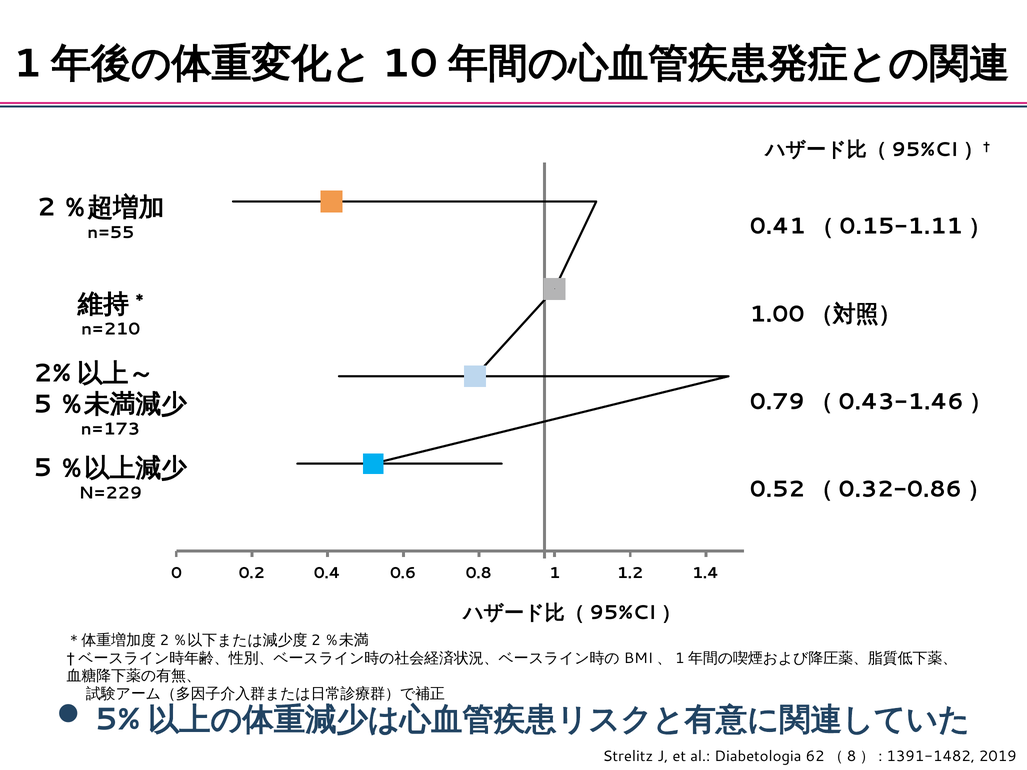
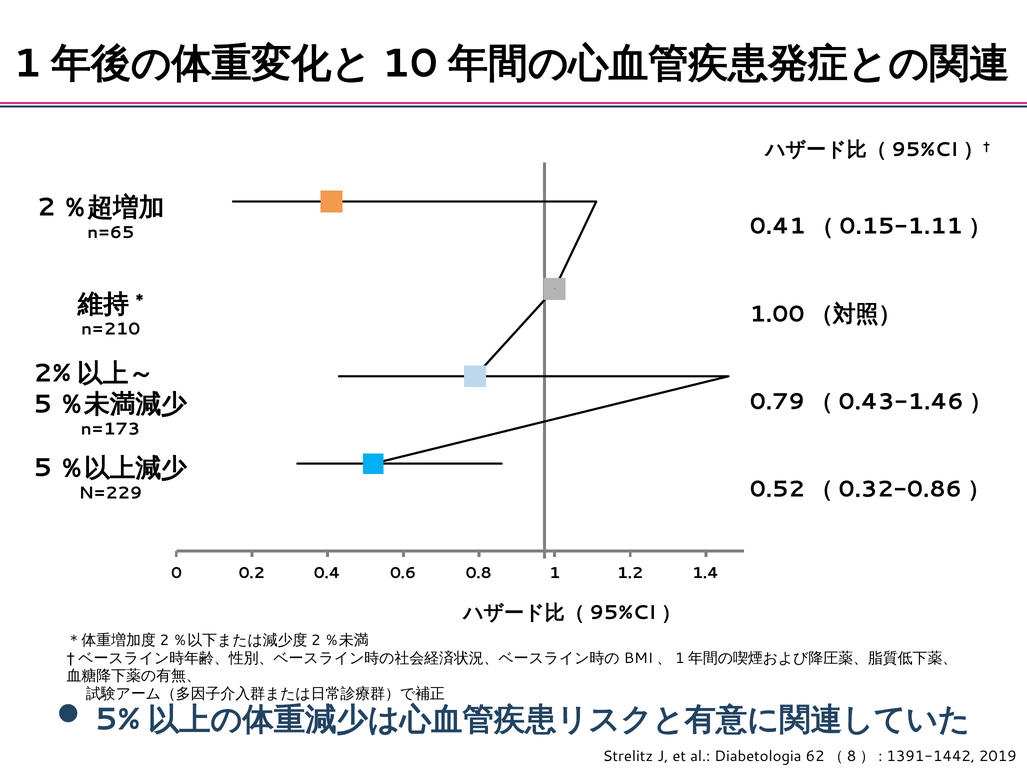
n=55: n=55 -> n=65 (111, 232)
1391-1482: 1391-1482 -> 1391-1442 (931, 757)
